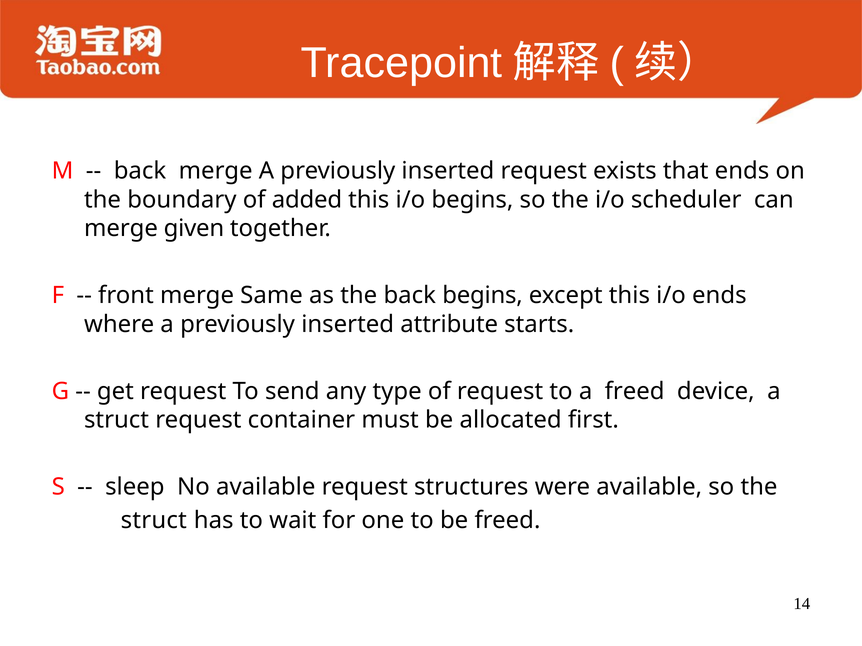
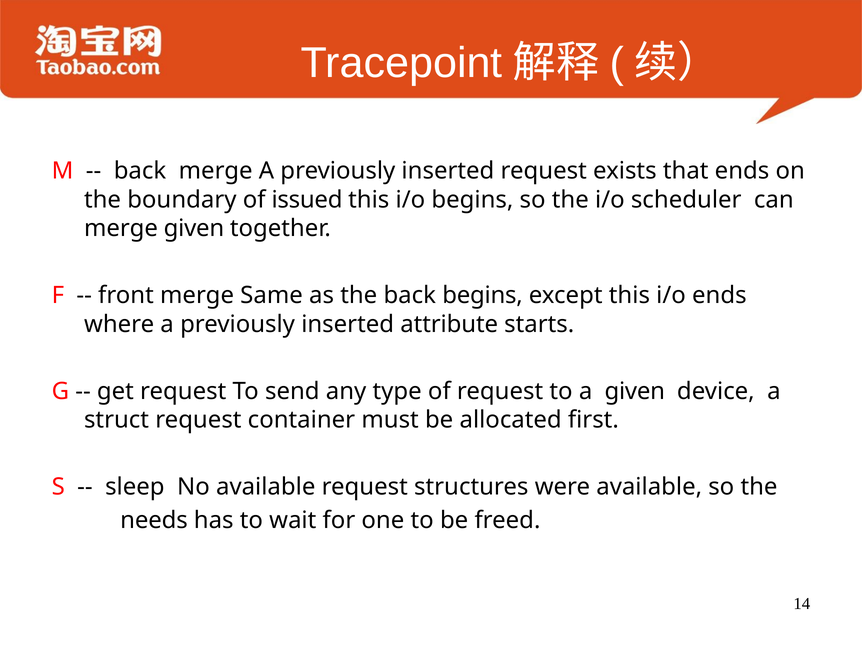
added: added -> issued (307, 200)
a freed: freed -> given (635, 392)
struct: struct -> needs (154, 521)
